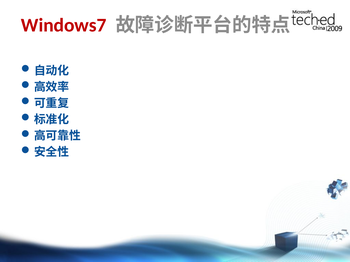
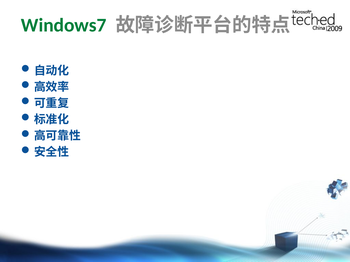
Windows7 colour: red -> green (64, 25)
